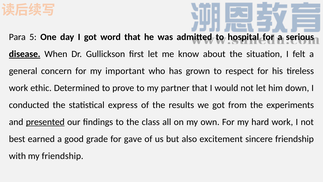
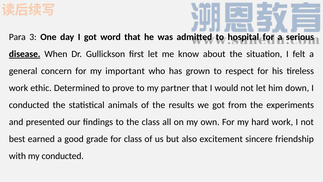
5: 5 -> 3 (33, 37)
express: express -> animals (123, 105)
presented underline: present -> none (45, 122)
for gave: gave -> class (133, 139)
my friendship: friendship -> conducted (63, 156)
